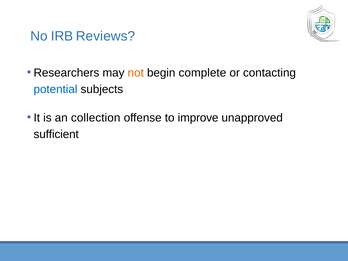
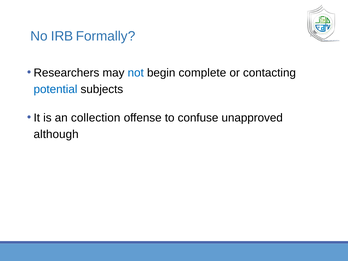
Reviews: Reviews -> Formally (106, 36)
not colour: orange -> blue (136, 73)
improve: improve -> confuse (198, 118)
sufficient: sufficient -> although (56, 134)
